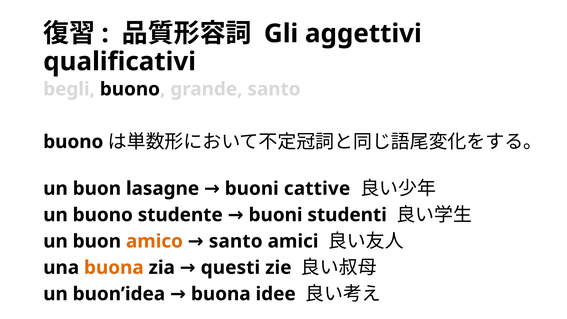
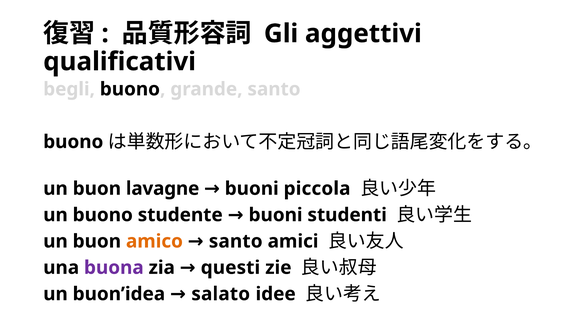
lasagne: lasagne -> lavagne (163, 189)
cattive: cattive -> piccola (317, 189)
buona colour: orange -> purple (114, 268)
buona: buona -> salato (221, 294)
